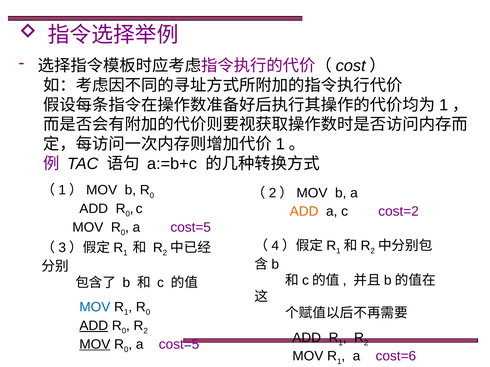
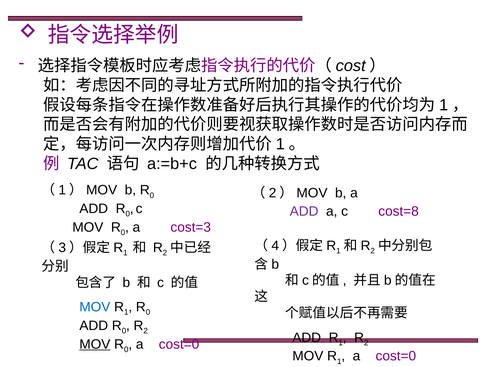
ADD colour: orange -> purple (304, 212)
cost=2: cost=2 -> cost=8 (399, 212)
cost=5: cost=5 -> cost=3 (191, 228)
ADD underline: present -> none (94, 326)
cost=5: cost=5 -> cost=0 (179, 345)
cost=6: cost=6 -> cost=0 (396, 357)
